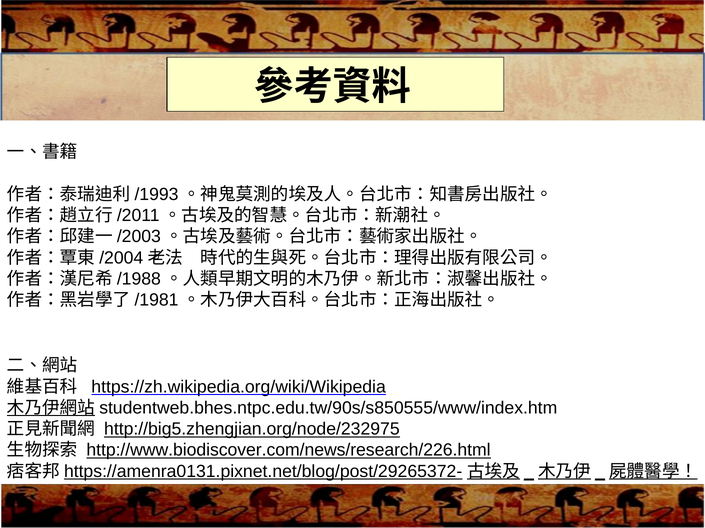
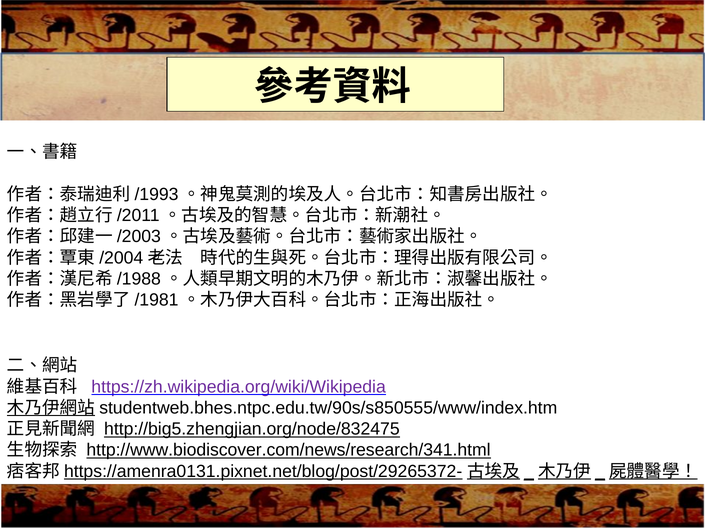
https://zh.wikipedia.org/wiki/Wikipedia colour: black -> purple (239, 387)
http://big5.zhengjian.org/node/232975: http://big5.zhengjian.org/node/232975 -> http://big5.zhengjian.org/node/832475 (252, 430)
http://www.biodiscover.com/news/research/226.html: http://www.biodiscover.com/news/research/226.html -> http://www.biodiscover.com/news/research/341.html (289, 451)
